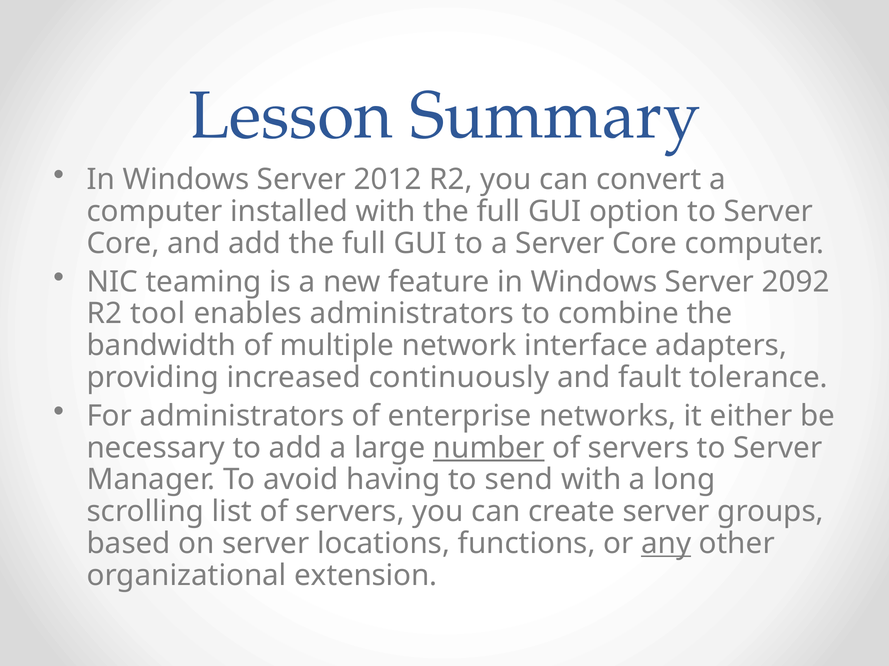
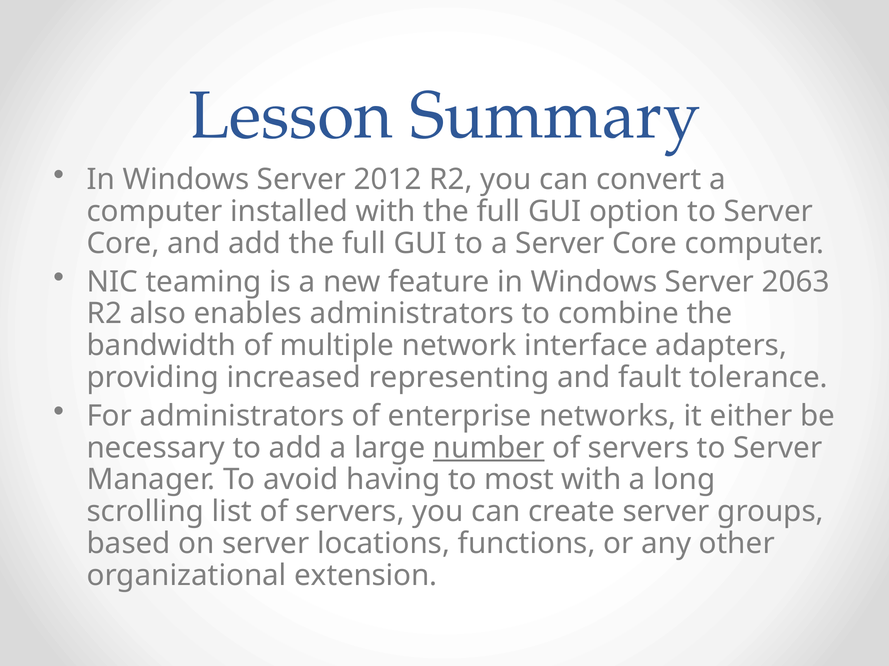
2092: 2092 -> 2063 (796, 282)
tool: tool -> also (158, 314)
continuously: continuously -> representing (459, 378)
send: send -> most (519, 480)
any underline: present -> none (666, 544)
